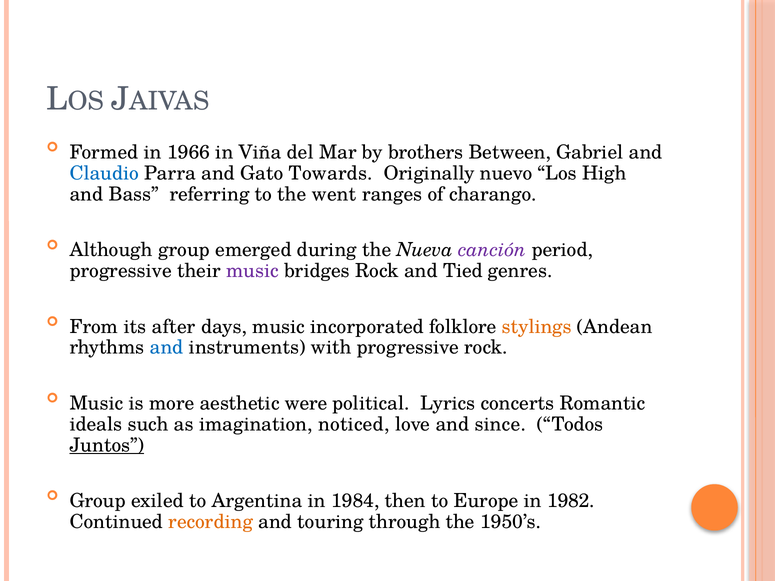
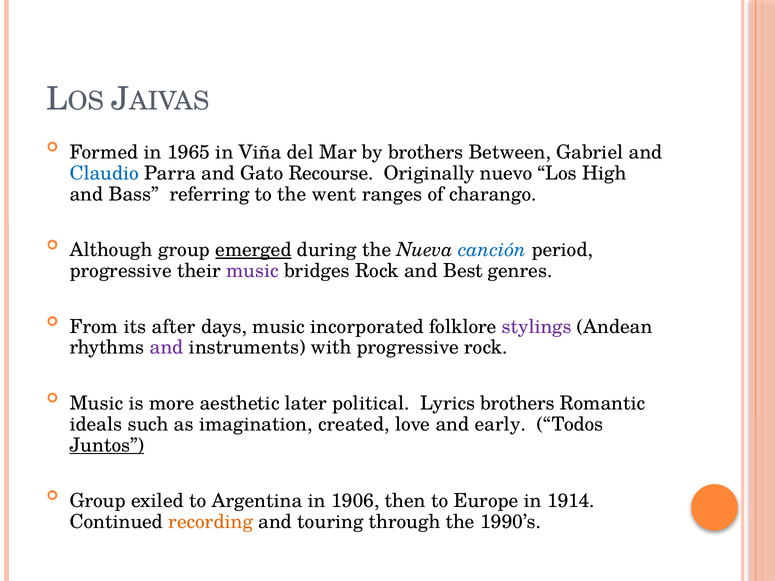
1966: 1966 -> 1965 (189, 152)
Towards: Towards -> Recourse (331, 173)
emerged underline: none -> present (254, 250)
canción colour: purple -> blue (492, 250)
Tied: Tied -> Best (463, 271)
stylings colour: orange -> purple (537, 327)
and colour: blue -> purple (167, 348)
were: were -> later (306, 403)
Lyrics concerts: concerts -> brothers (518, 403)
noticed: noticed -> created (354, 424)
since: since -> early (500, 424)
1984: 1984 -> 1906 (355, 501)
1982: 1982 -> 1914 (571, 501)
1950’s: 1950’s -> 1990’s (511, 522)
